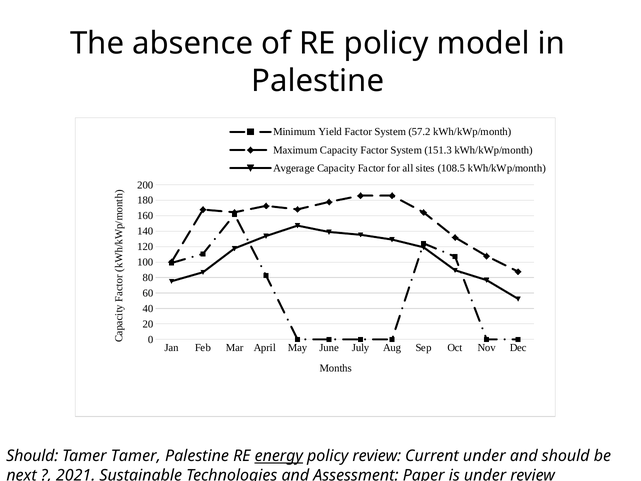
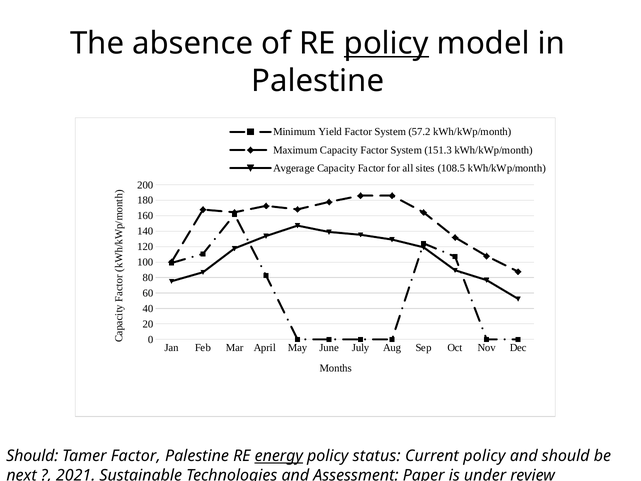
policy underline: none -> present (386, 43)
Tamer Tamer: Tamer -> Factor (136, 456)
policy review: review -> status (377, 456)
Current under: under -> policy (484, 456)
